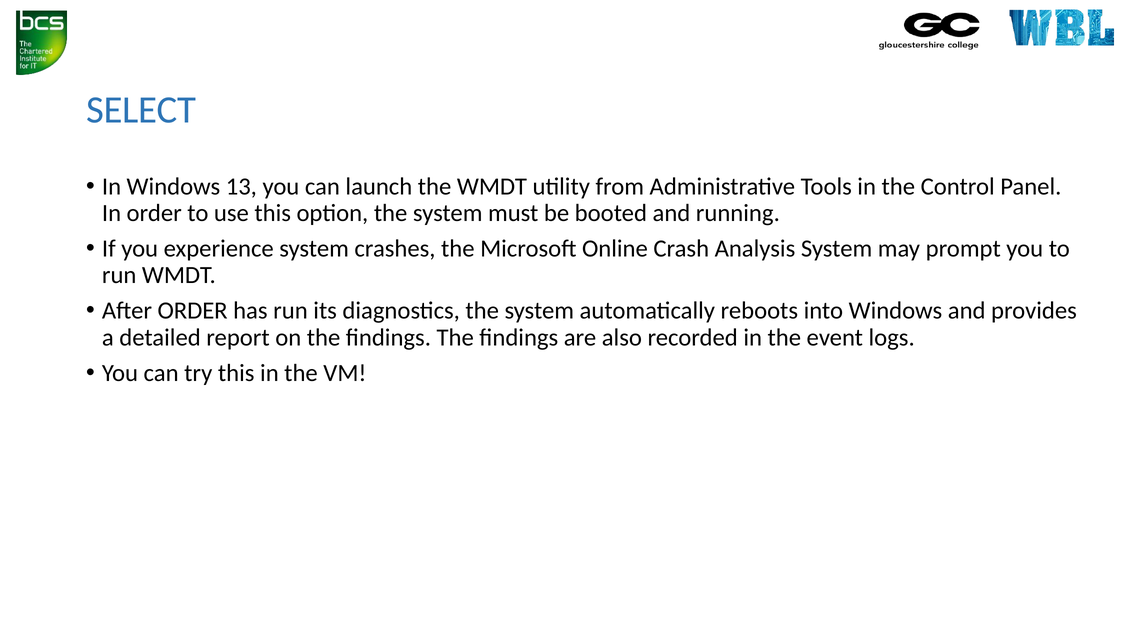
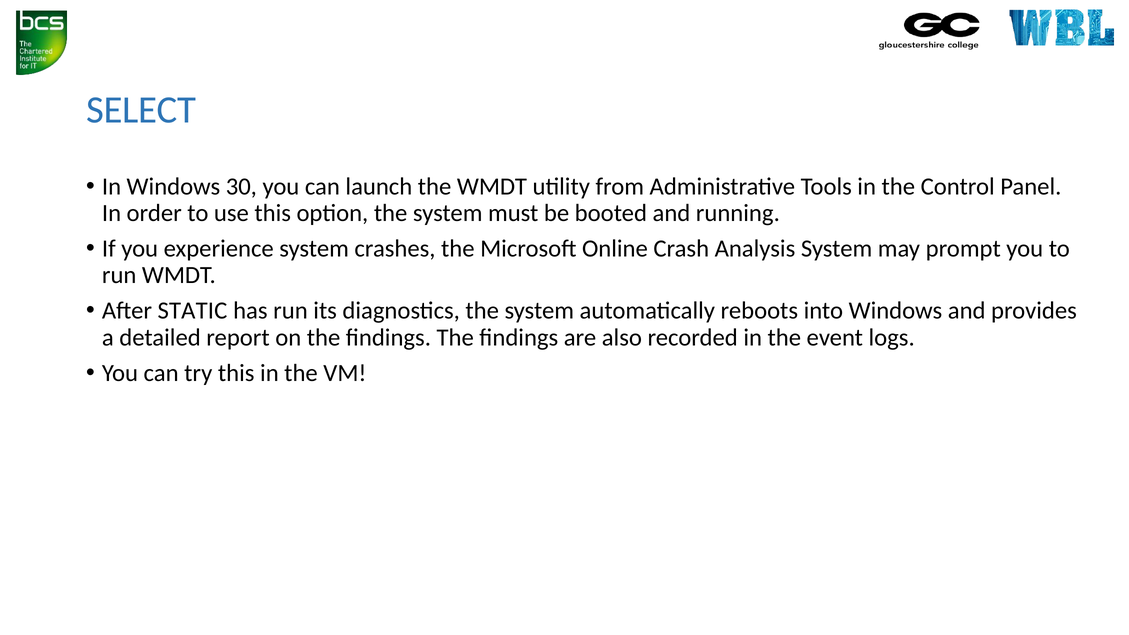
13: 13 -> 30 (241, 186)
After ORDER: ORDER -> STATIC (192, 311)
